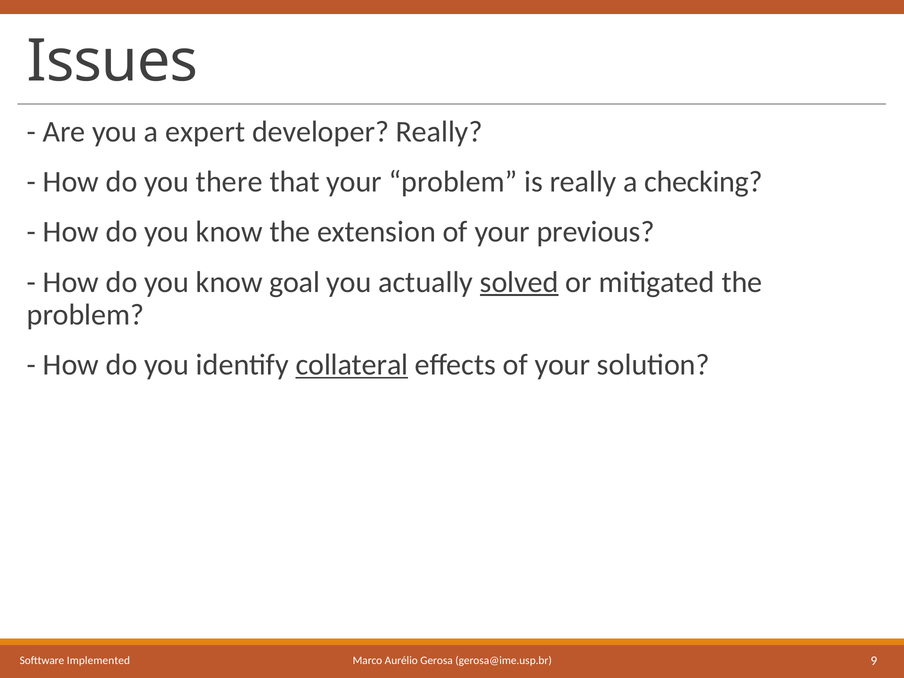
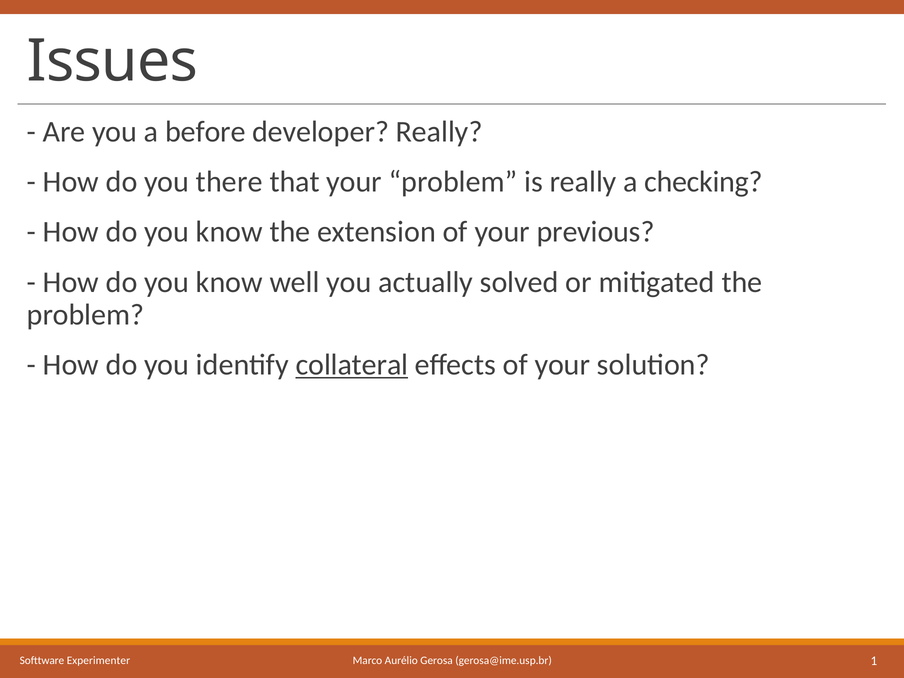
expert: expert -> before (205, 132)
goal: goal -> well (295, 282)
solved underline: present -> none (519, 282)
9: 9 -> 1 (874, 661)
Implemented: Implemented -> Experimenter (98, 661)
